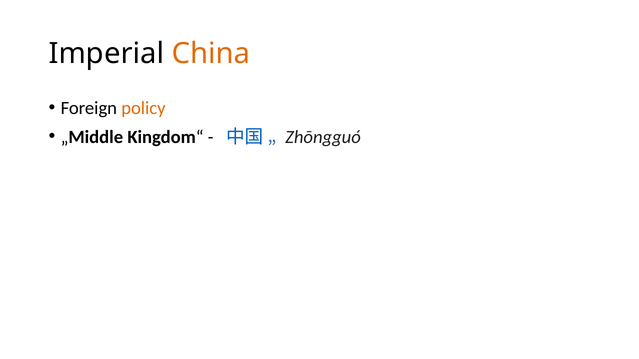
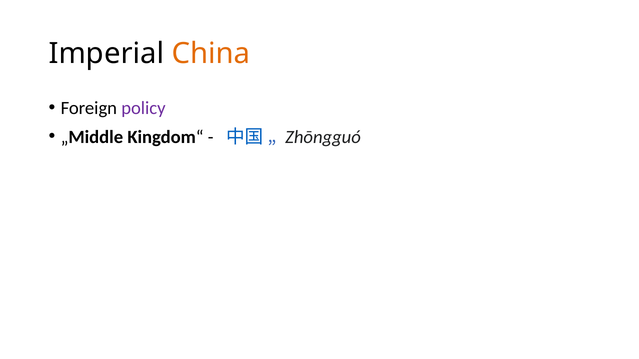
policy colour: orange -> purple (143, 108)
